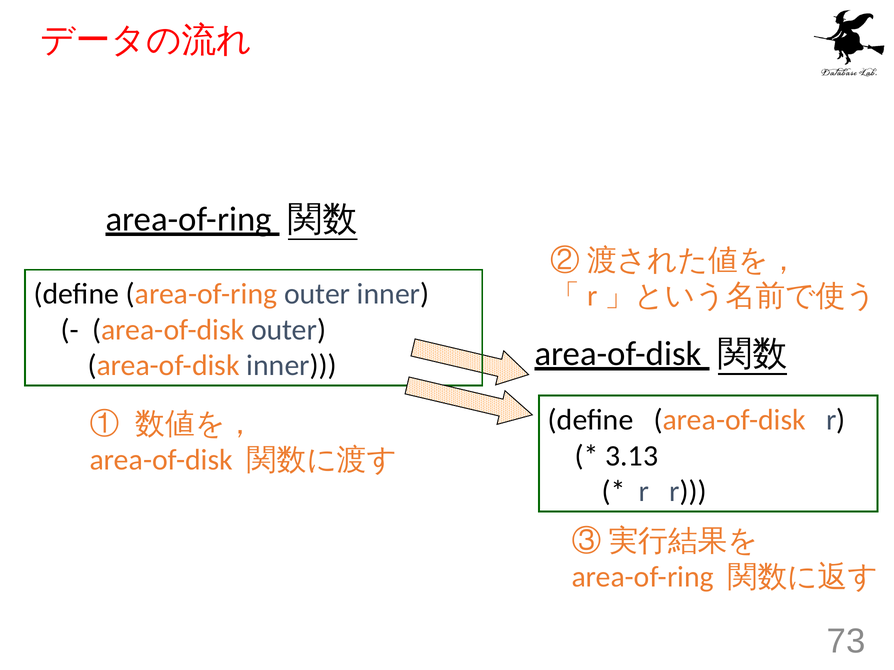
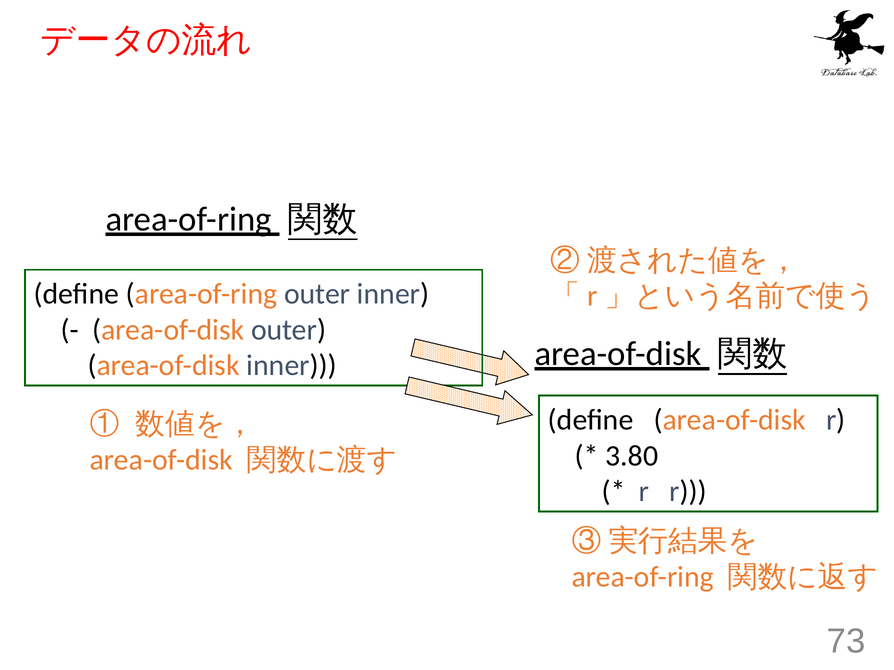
3.13: 3.13 -> 3.80 (632, 456)
